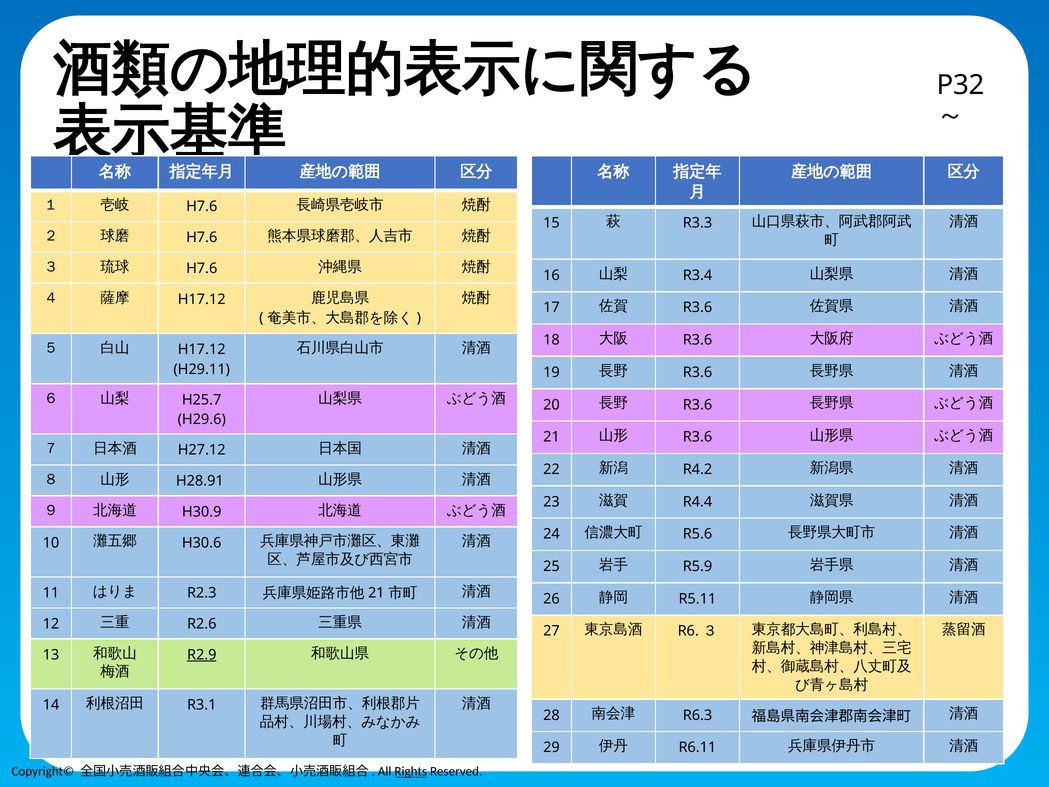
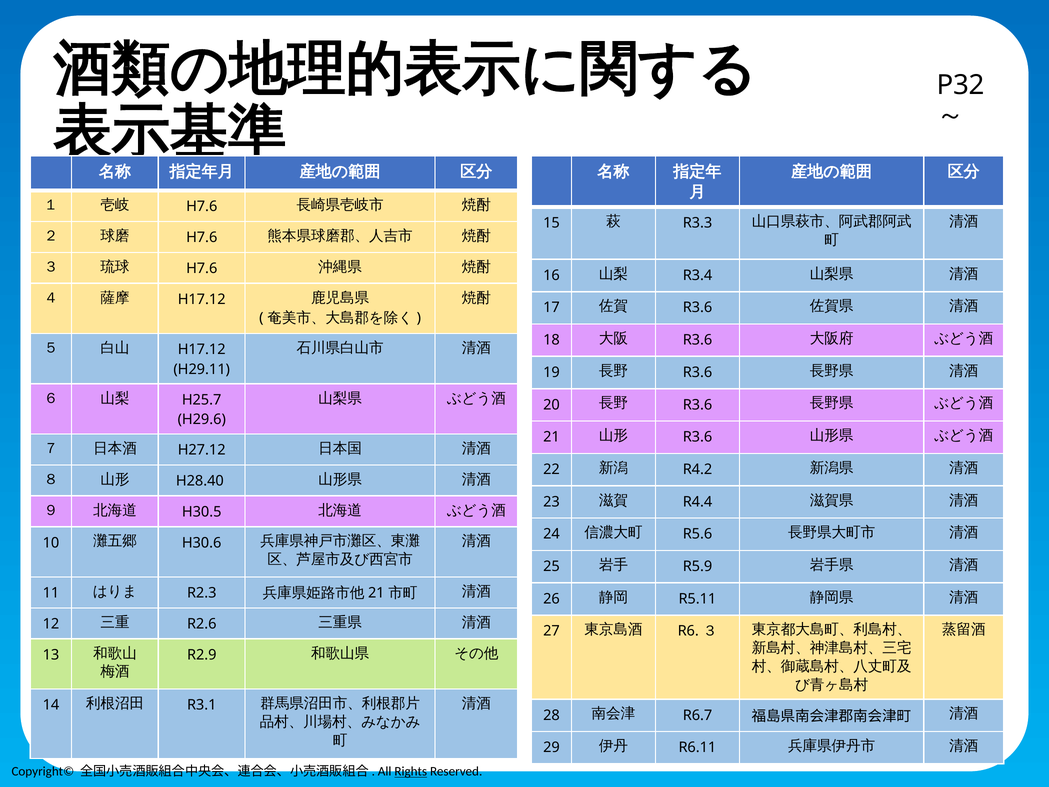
H28.91: H28.91 -> H28.40 (200, 481)
H30.9: H30.9 -> H30.5 (202, 512)
R2.9 underline: present -> none (202, 655)
R6.3: R6.3 -> R6.7 (698, 715)
